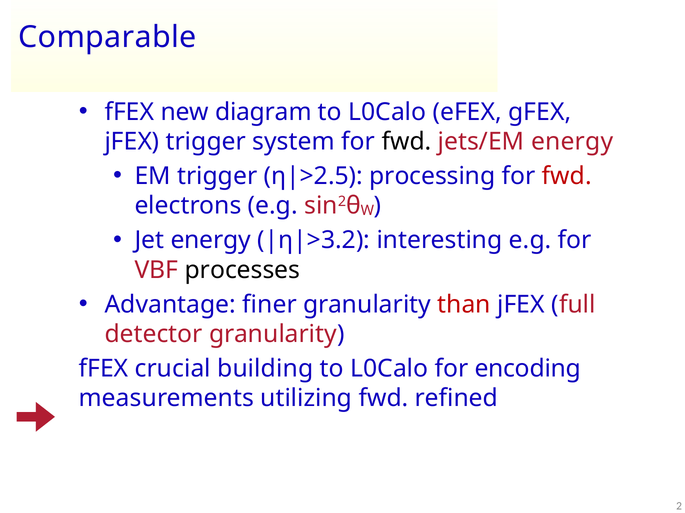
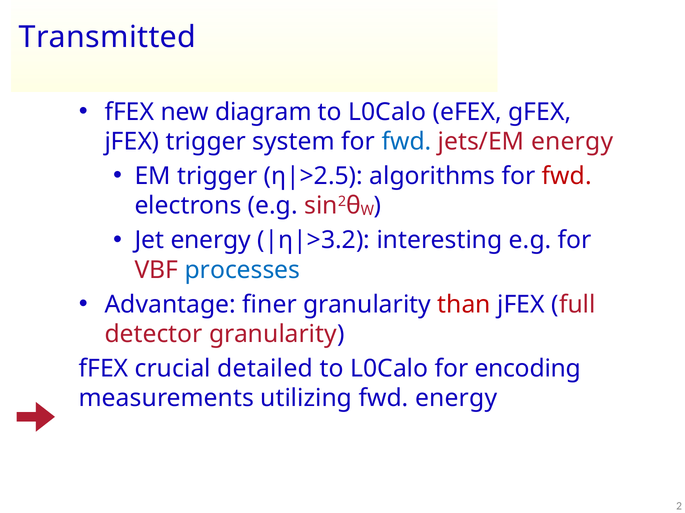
Comparable: Comparable -> Transmitted (107, 37)
fwd colour: black -> blue (407, 142)
processing: processing -> algorithms (432, 176)
processes colour: black -> blue (242, 270)
building: building -> detailed (265, 369)
fwd refined: refined -> energy (456, 399)
